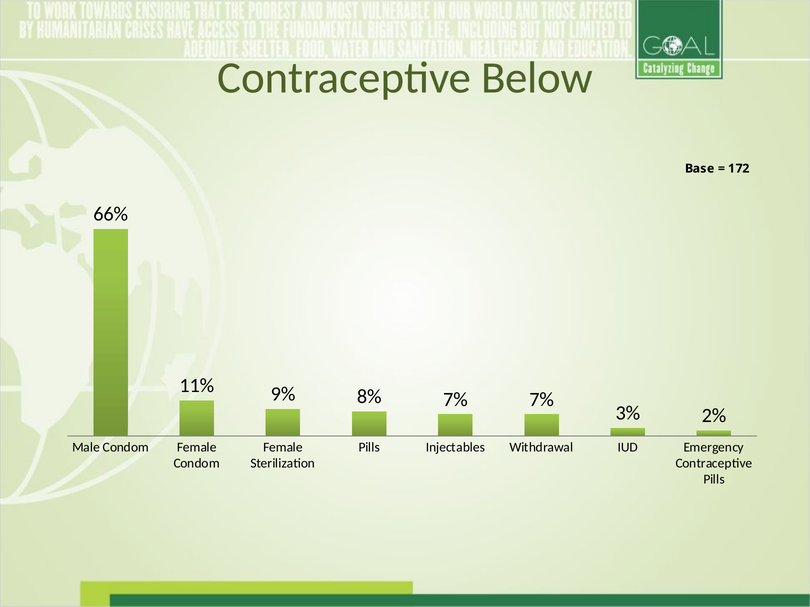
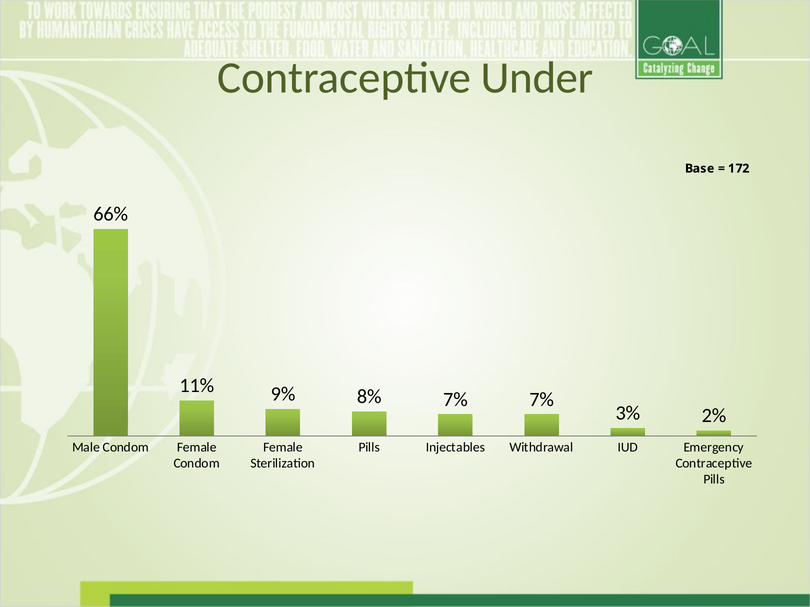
Below: Below -> Under (537, 78)
